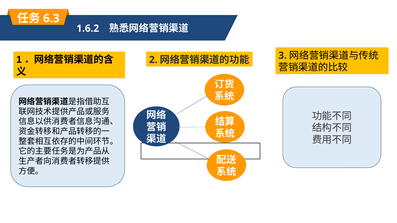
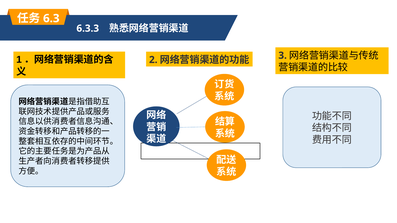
1.6.2: 1.6.2 -> 6.3.3 (88, 28)
